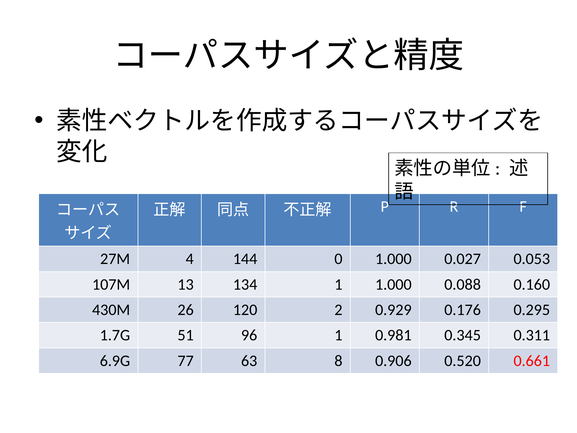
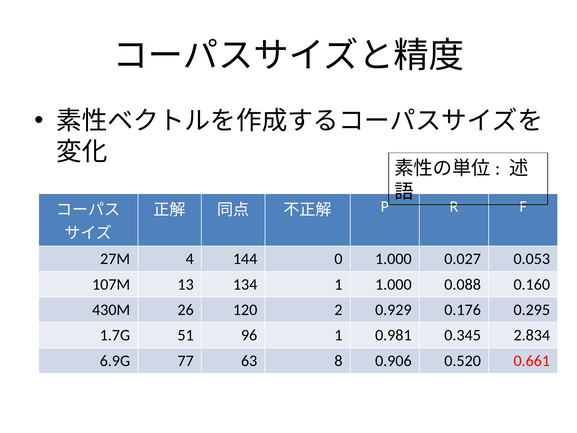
0.311: 0.311 -> 2.834 (532, 335)
